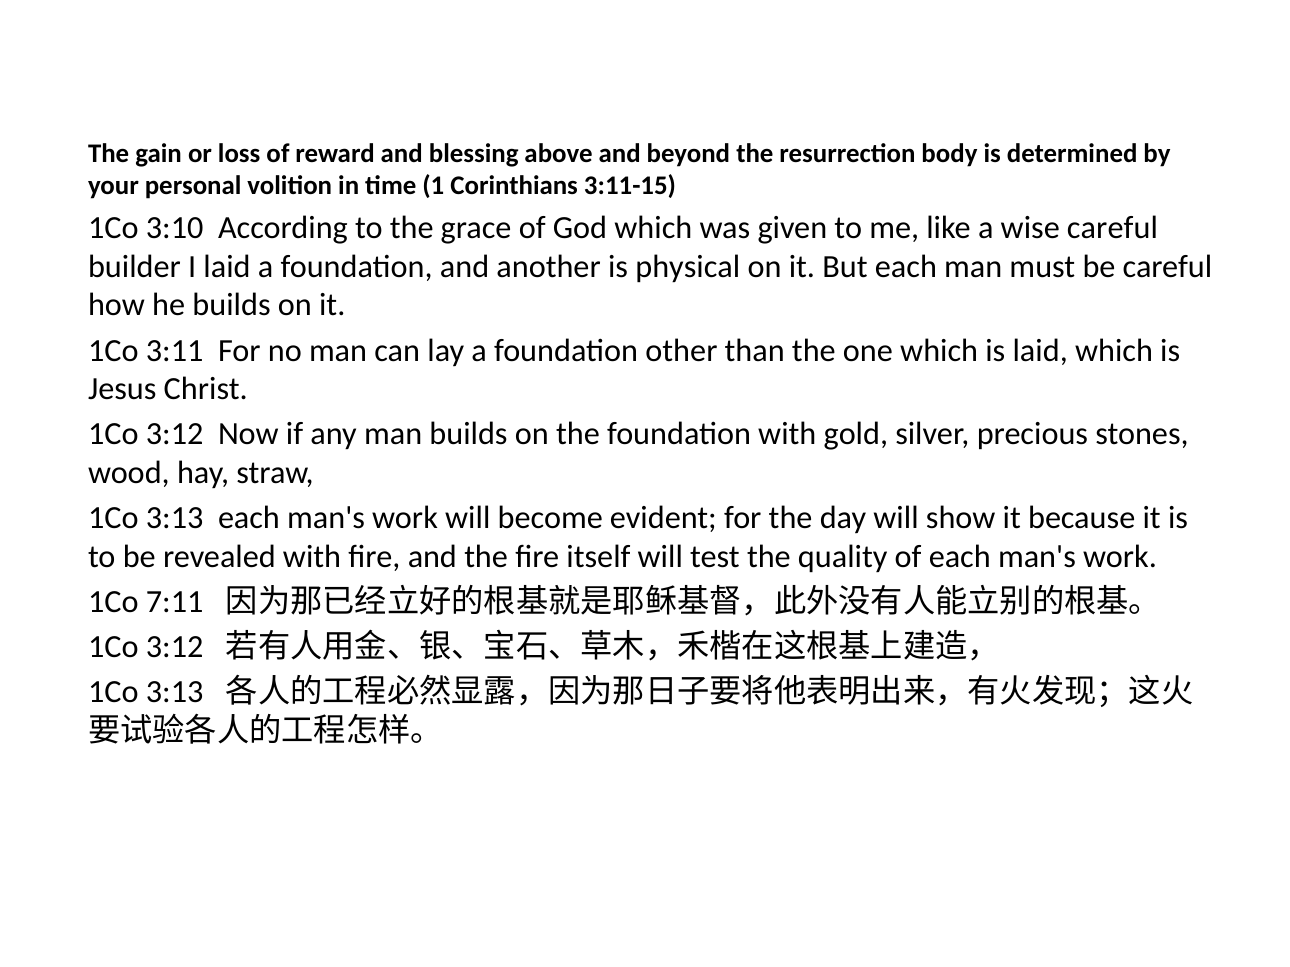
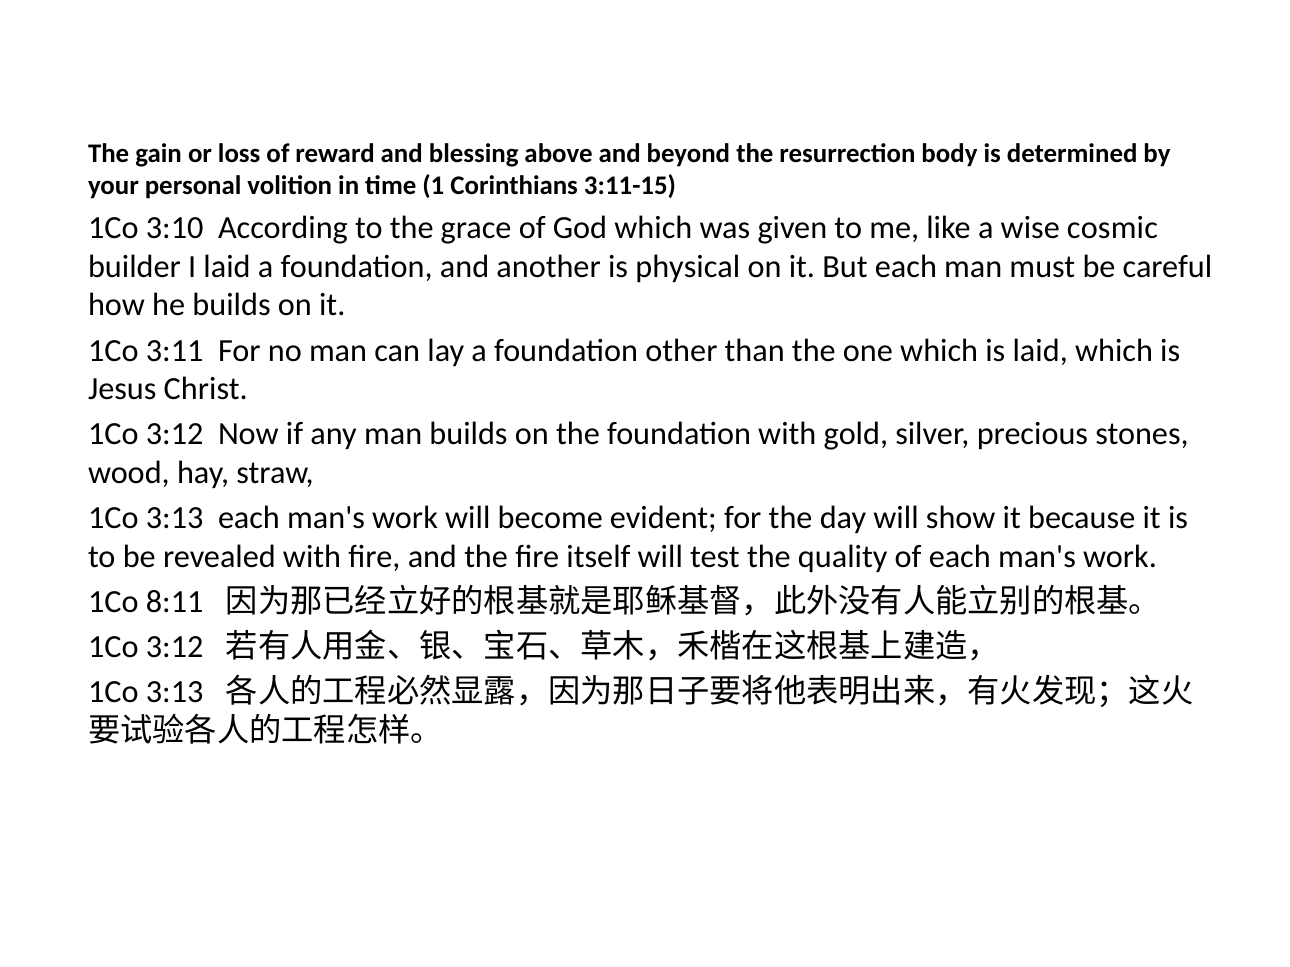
wise careful: careful -> cosmic (1112, 228)
7:11: 7:11 -> 8:11 (175, 602)
